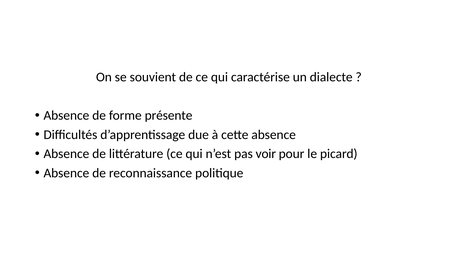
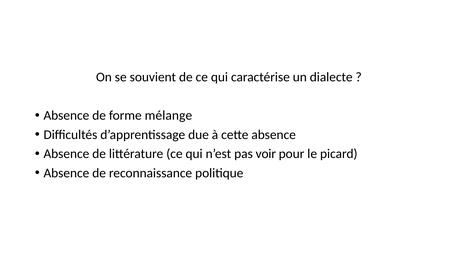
présente: présente -> mélange (168, 116)
